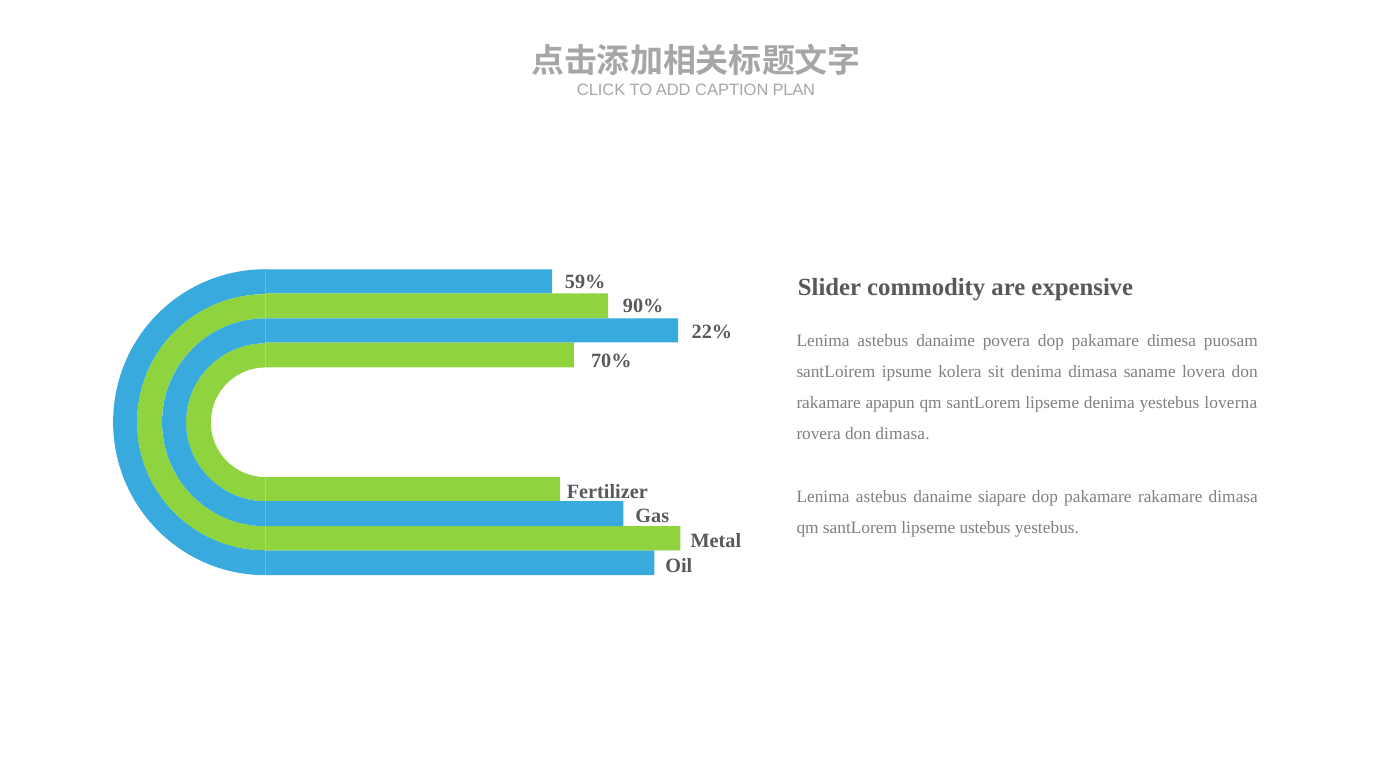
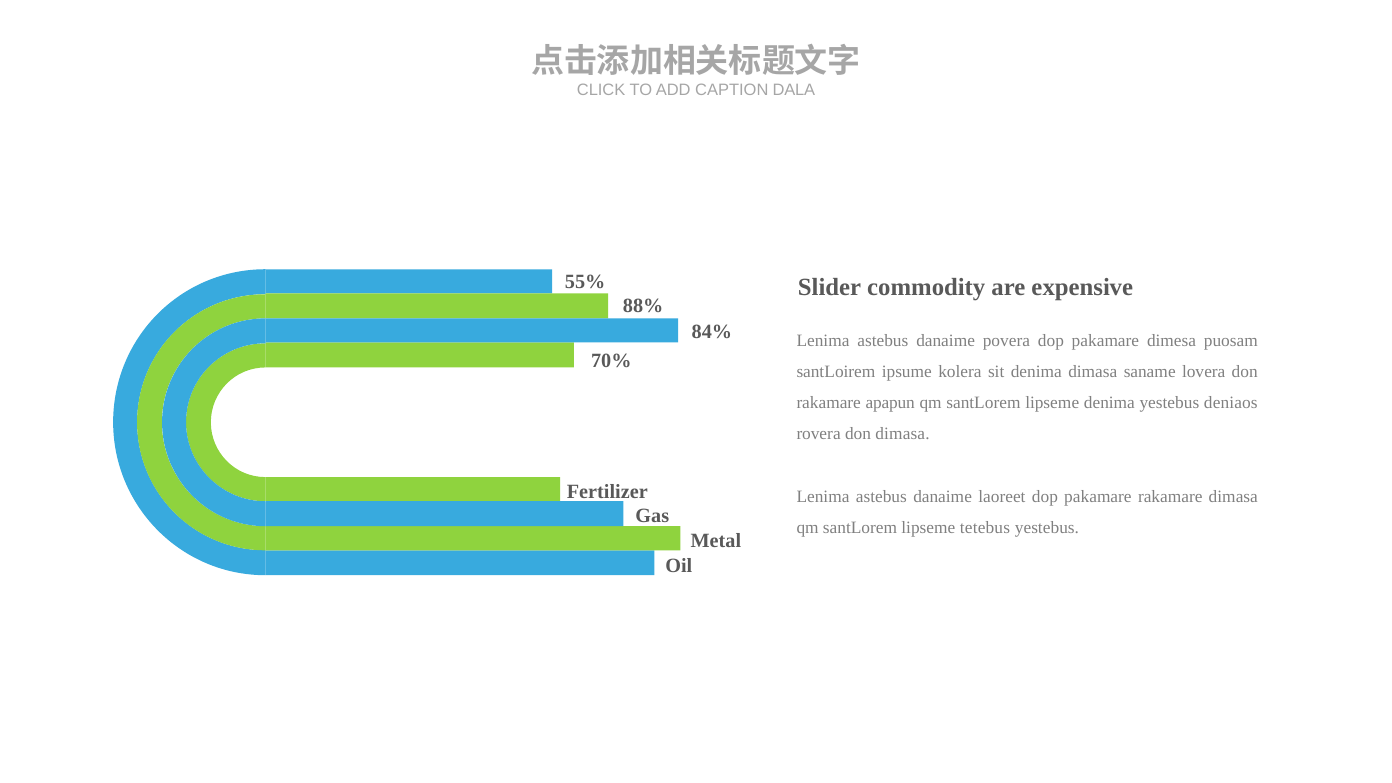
PLAN: PLAN -> DALA (794, 90)
59%: 59% -> 55% (585, 282)
90%: 90% -> 88% (643, 306)
22%: 22% -> 84% (712, 331)
loverna: loverna -> deniaos (1231, 403)
siapare: siapare -> laoreet (1002, 497)
ustebus: ustebus -> tetebus (985, 528)
